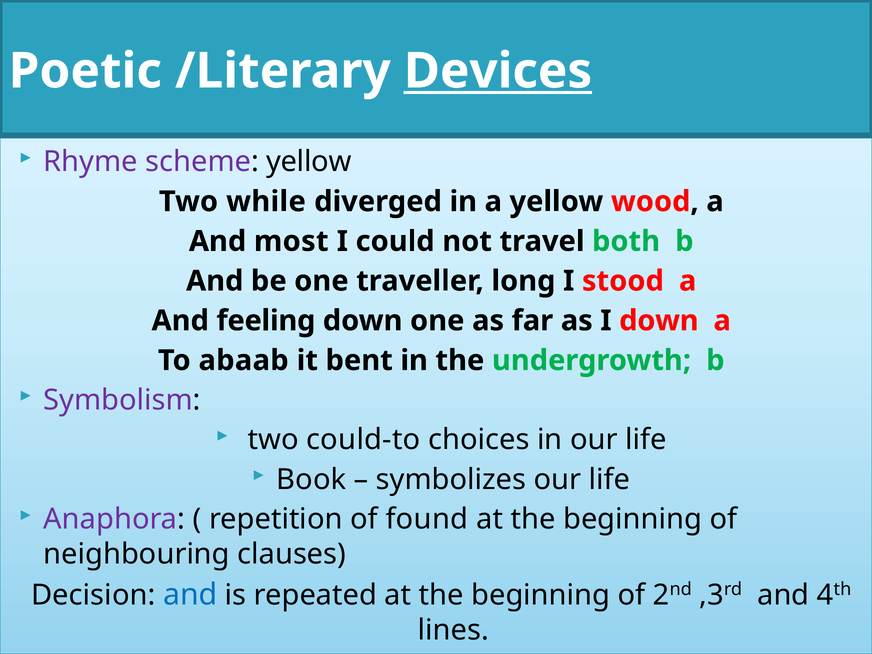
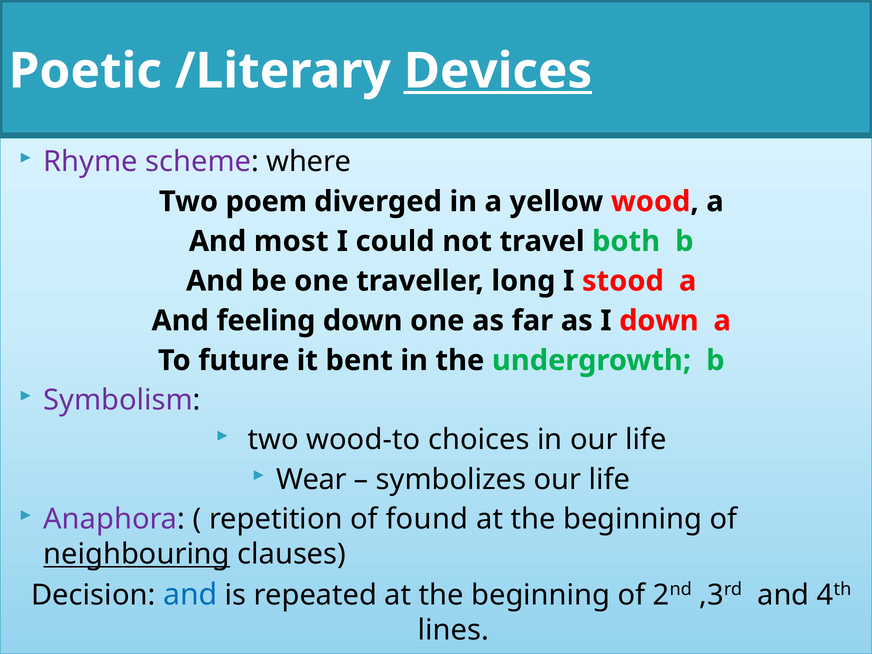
scheme yellow: yellow -> where (309, 162)
while: while -> poem (266, 202)
abaab: abaab -> future (244, 360)
could-to: could-to -> wood-to (363, 440)
Book: Book -> Wear (312, 480)
neighbouring underline: none -> present (137, 554)
